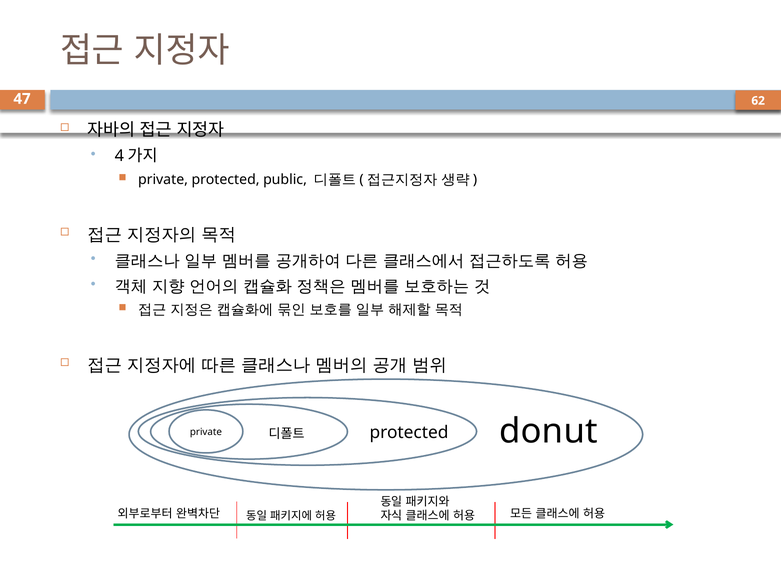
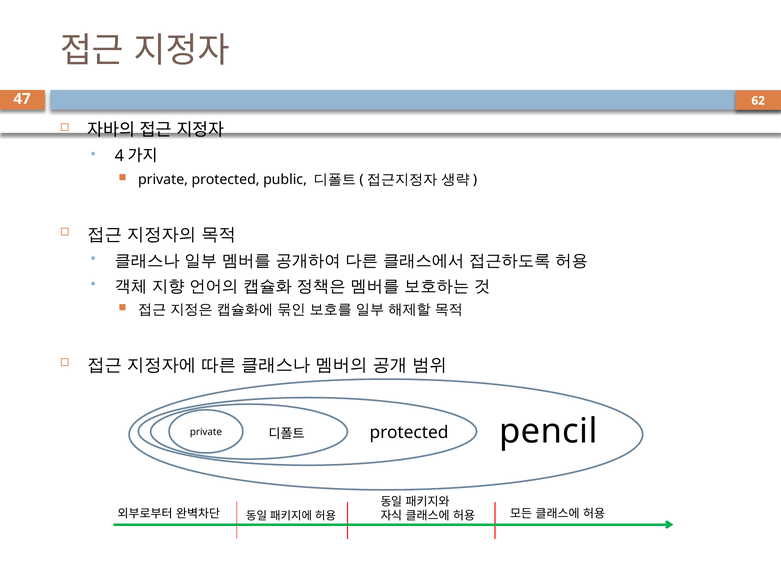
donut: donut -> pencil (548, 431)
